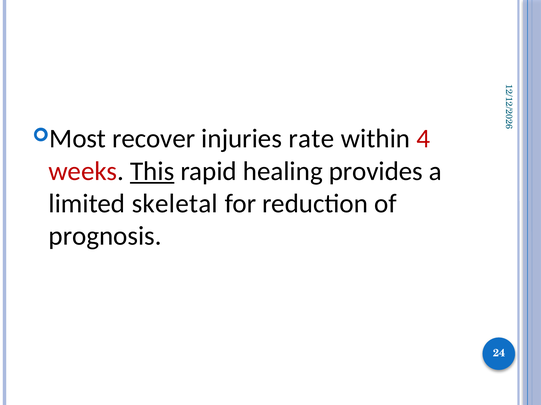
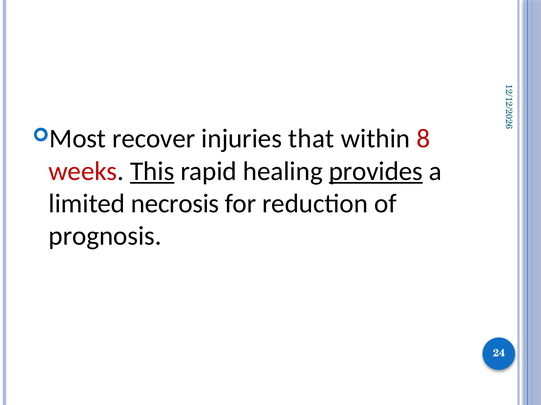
rate: rate -> that (311, 139)
4: 4 -> 8 (423, 139)
provides underline: none -> present (376, 171)
skeletal: skeletal -> necrosis (175, 204)
